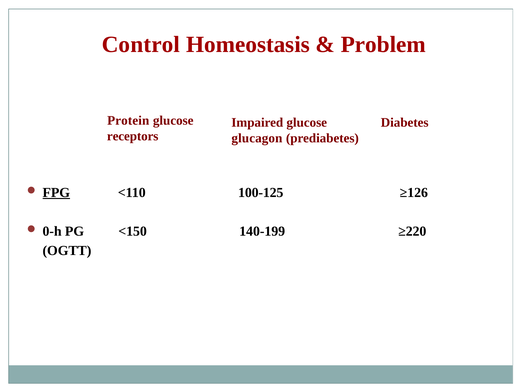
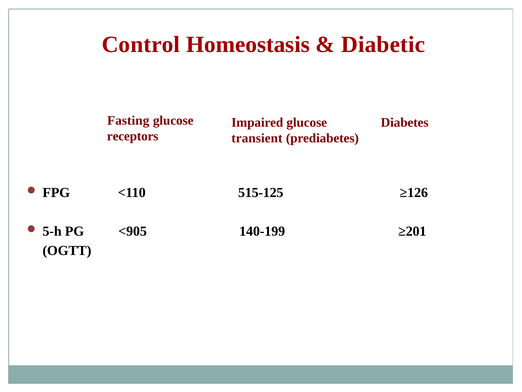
Problem: Problem -> Diabetic (383, 44)
Protein: Protein -> Fasting (128, 121)
glucagon: glucagon -> transient (257, 138)
FPG underline: present -> none (56, 192)
100-125: 100-125 -> 515-125 (261, 192)
0-h: 0-h -> 5-h (52, 231)
<150: <150 -> <905 (133, 231)
≥220: ≥220 -> ≥201 (412, 231)
